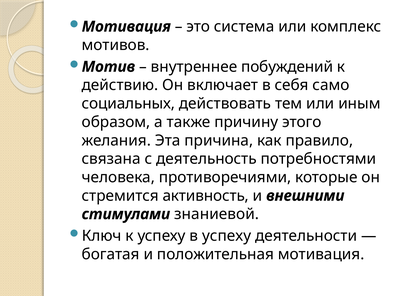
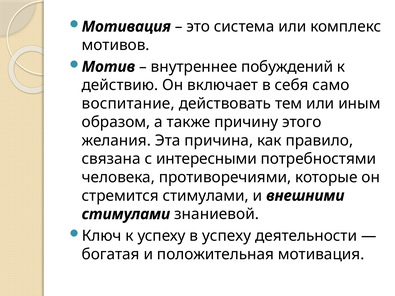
социальных: социальных -> воспитание (128, 104)
деятельность: деятельность -> интересными (206, 159)
стремится активность: активность -> стимулами (206, 196)
